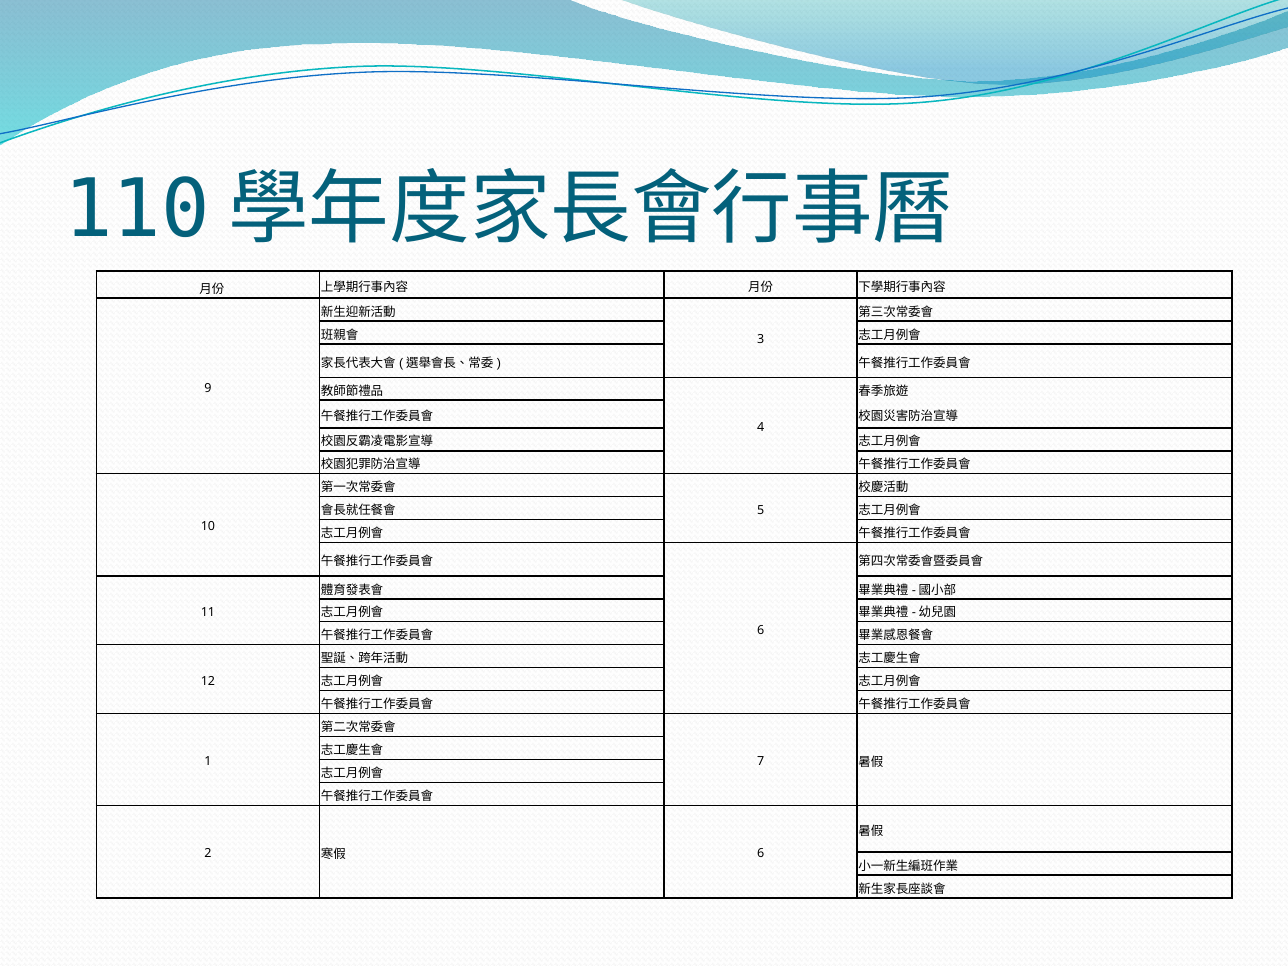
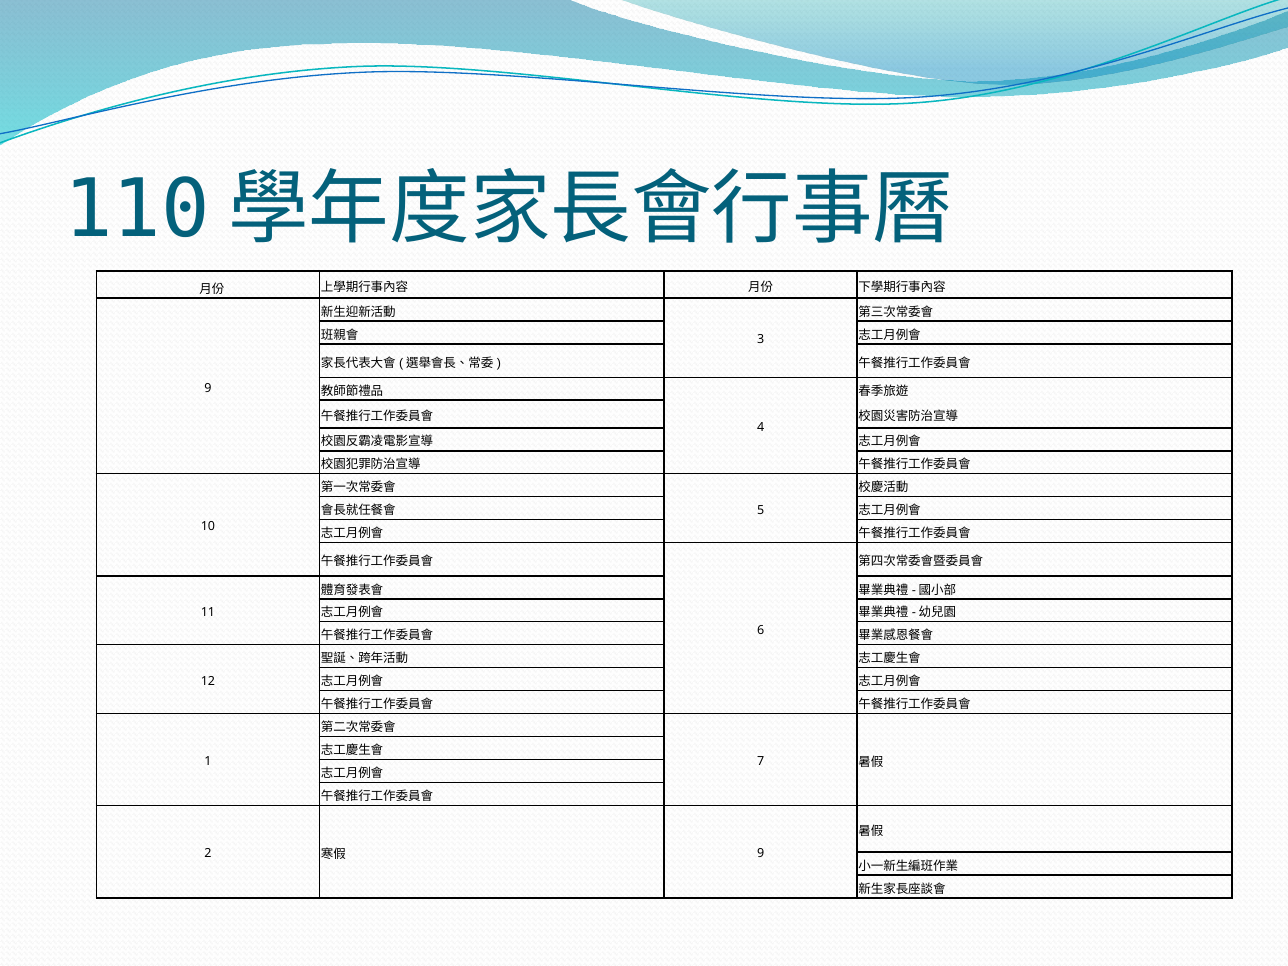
6: 6 -> 9 (761, 854)
